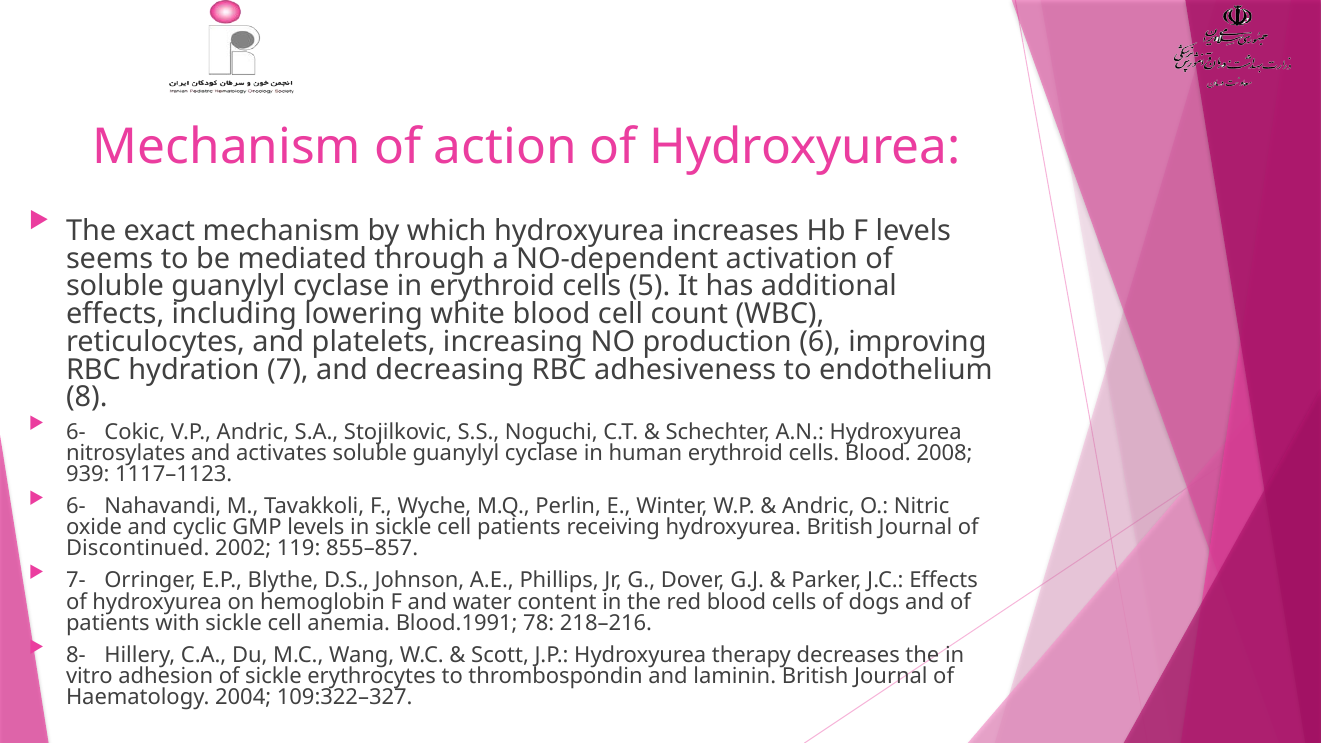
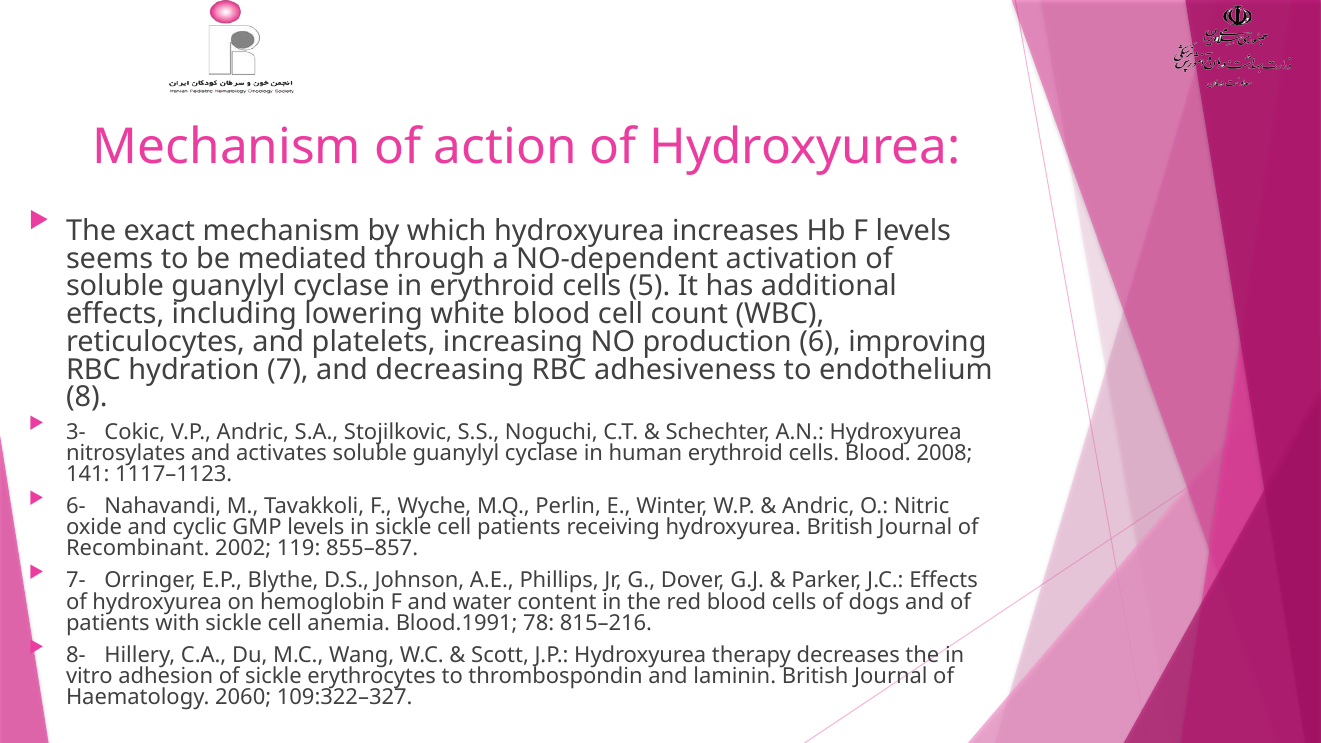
6-: 6- -> 3- (76, 432)
939: 939 -> 141 (88, 474)
Discontinued: Discontinued -> Recombinant (138, 549)
218–216: 218–216 -> 815–216 (606, 623)
2004: 2004 -> 2060 (243, 697)
